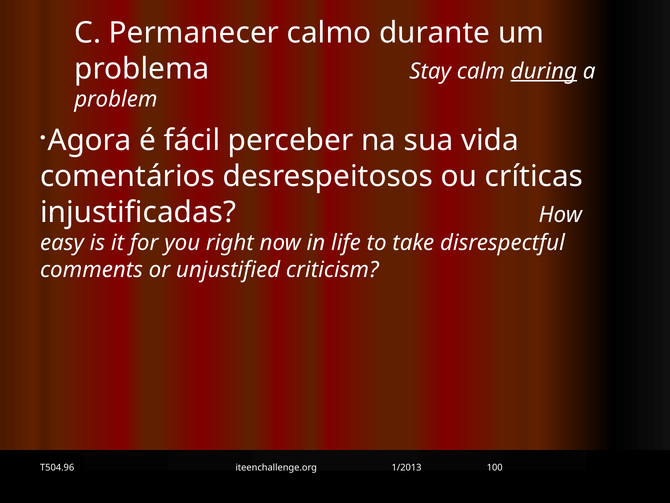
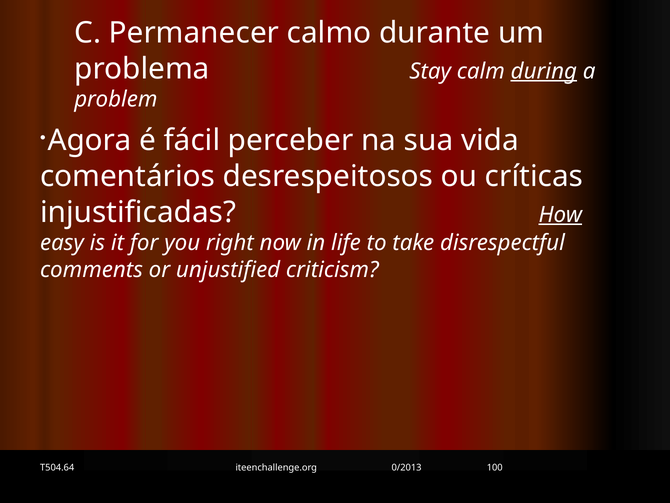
How underline: none -> present (560, 214)
T504.96: T504.96 -> T504.64 (57, 467)
1/2013: 1/2013 -> 0/2013 (407, 467)
